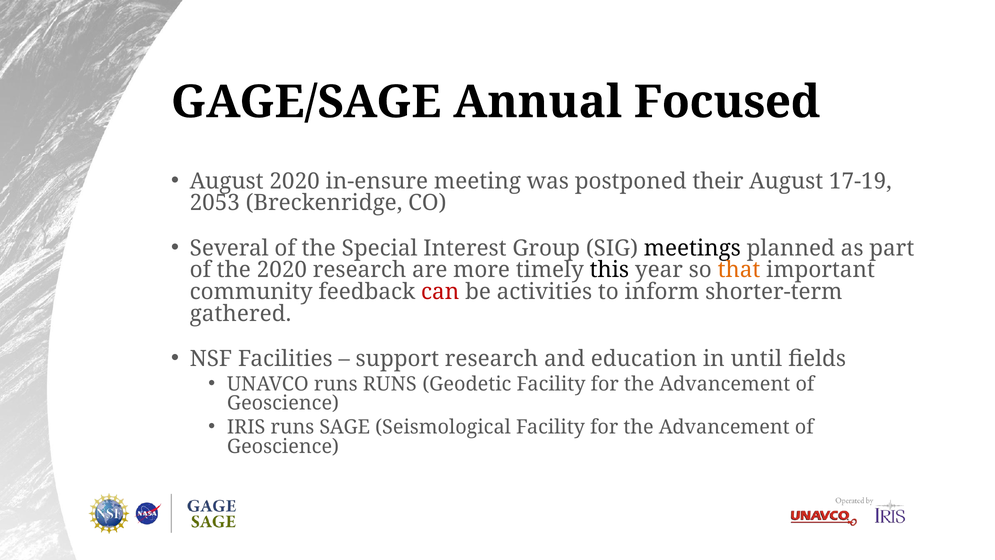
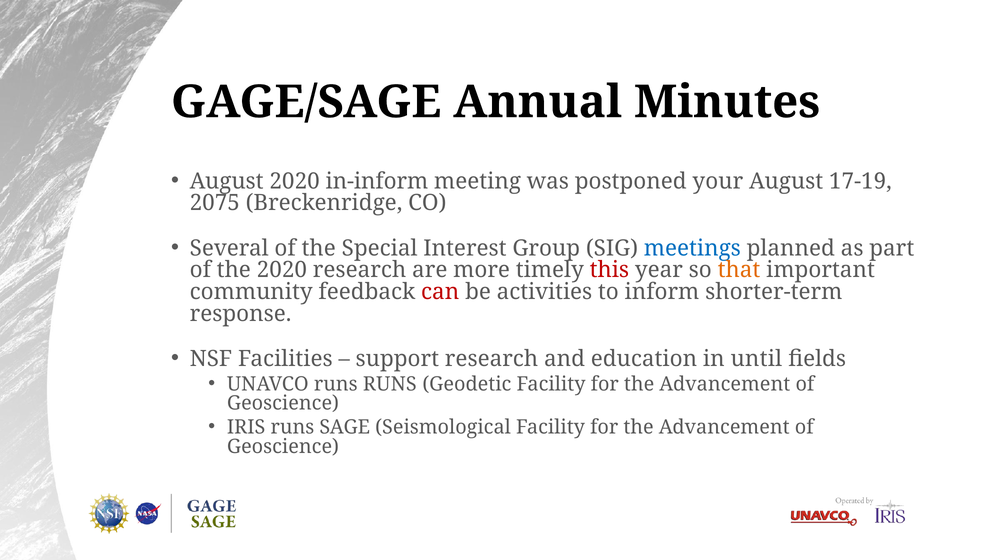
Focused: Focused -> Minutes (727, 102)
in-ensure: in-ensure -> in-inform (377, 181)
their: their -> your (718, 181)
2053: 2053 -> 2075 (215, 203)
meetings colour: black -> blue (692, 248)
this colour: black -> red (609, 270)
gathered: gathered -> response (241, 313)
